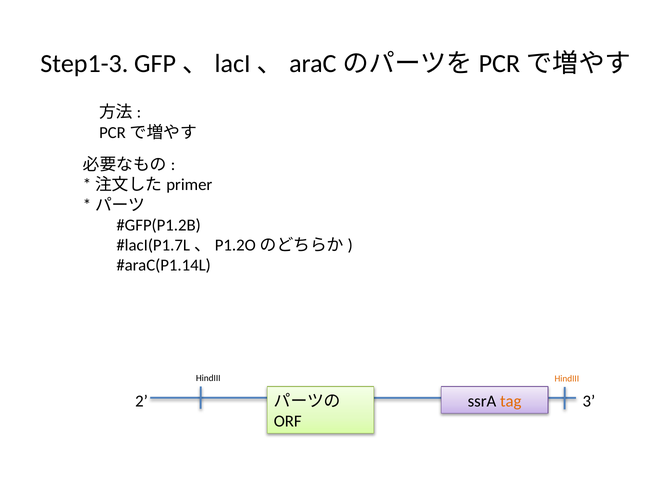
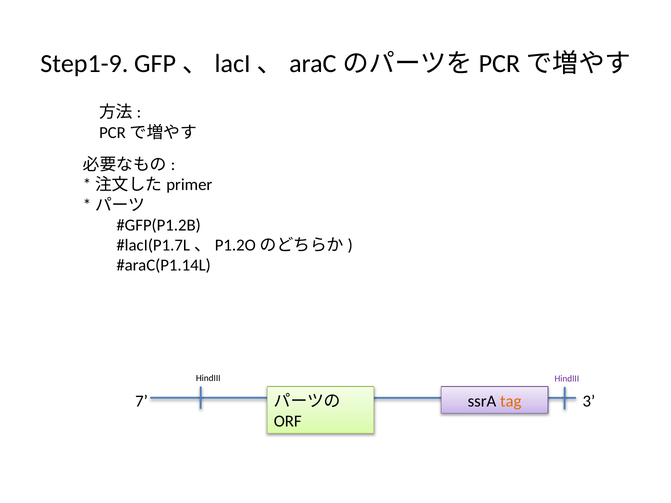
Step1-3: Step1-3 -> Step1-9 (84, 64)
HindIII colour: orange -> purple (567, 379)
2: 2 -> 7 (142, 401)
